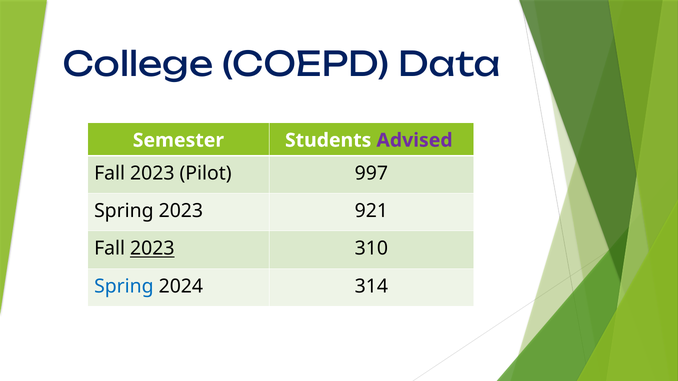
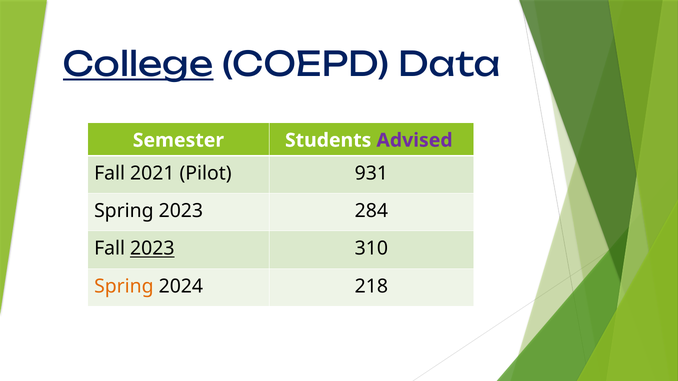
College underline: none -> present (138, 65)
2023: 2023 -> 2021 (152, 173)
997: 997 -> 931 (371, 173)
921: 921 -> 284 (371, 211)
Spring colour: blue -> orange (124, 286)
314: 314 -> 218 (371, 286)
